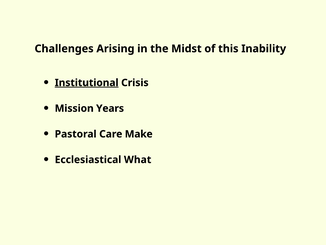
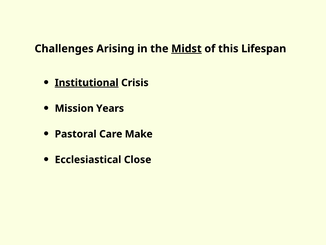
Midst underline: none -> present (186, 49)
Inability: Inability -> Lifespan (264, 49)
What: What -> Close (138, 159)
